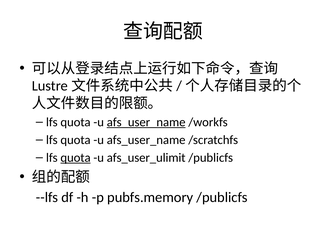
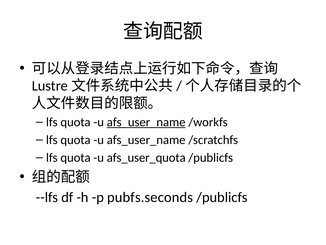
quota underline: present -> none (76, 157)
afs_user_ulimit: afs_user_ulimit -> afs_user_quota (146, 157)
pubfs.memory: pubfs.memory -> pubfs.seconds (150, 197)
